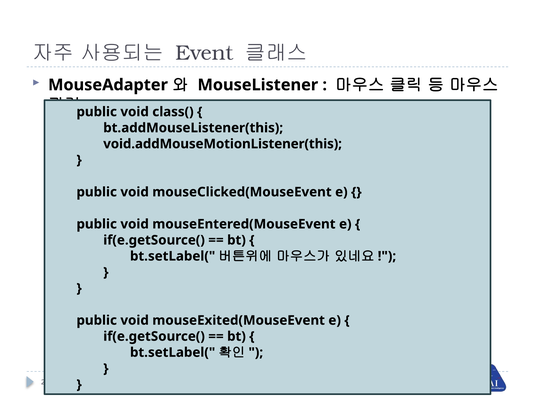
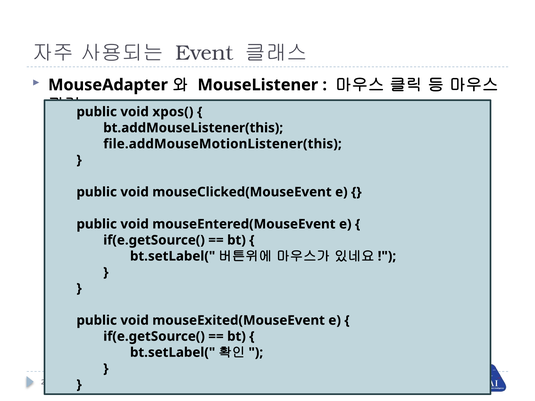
class(: class( -> xpos( (173, 112)
void.addMouseMotionListener(this: void.addMouseMotionListener(this -> file.addMouseMotionListener(this (222, 144)
